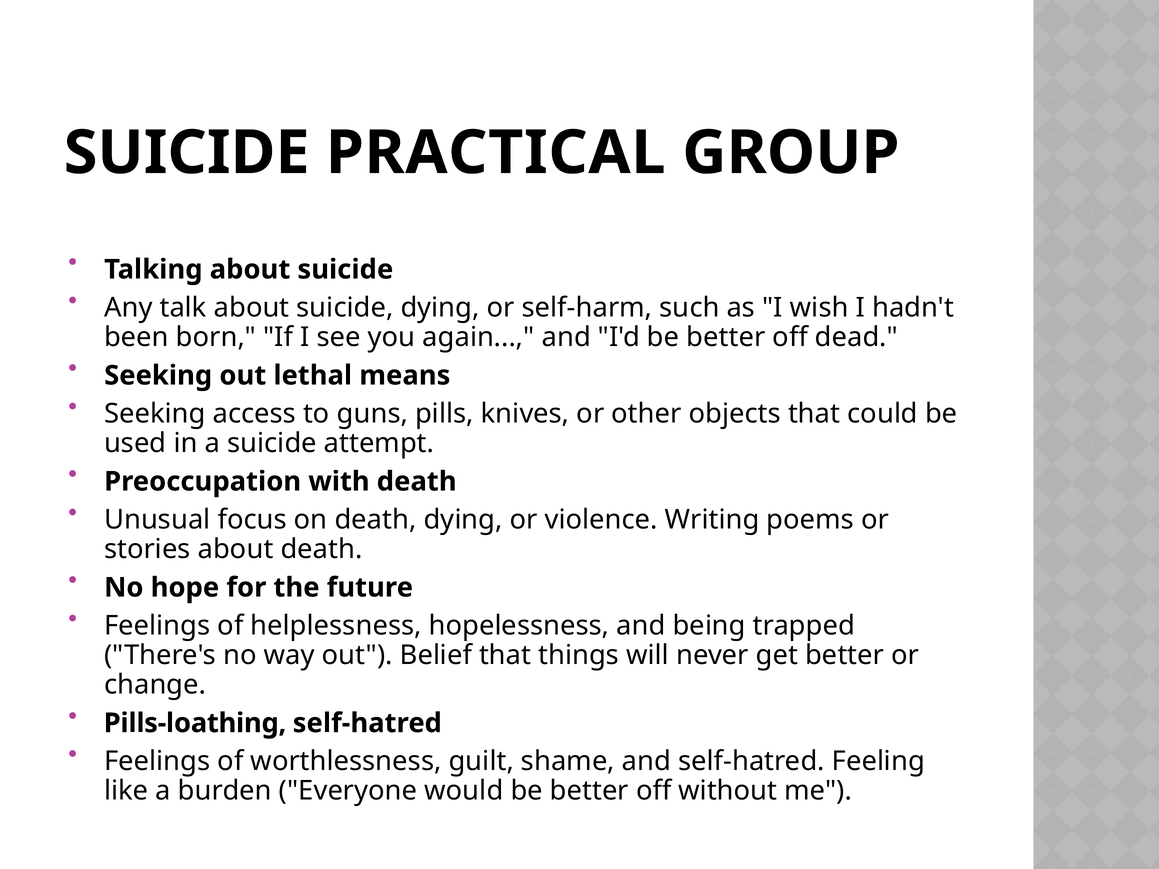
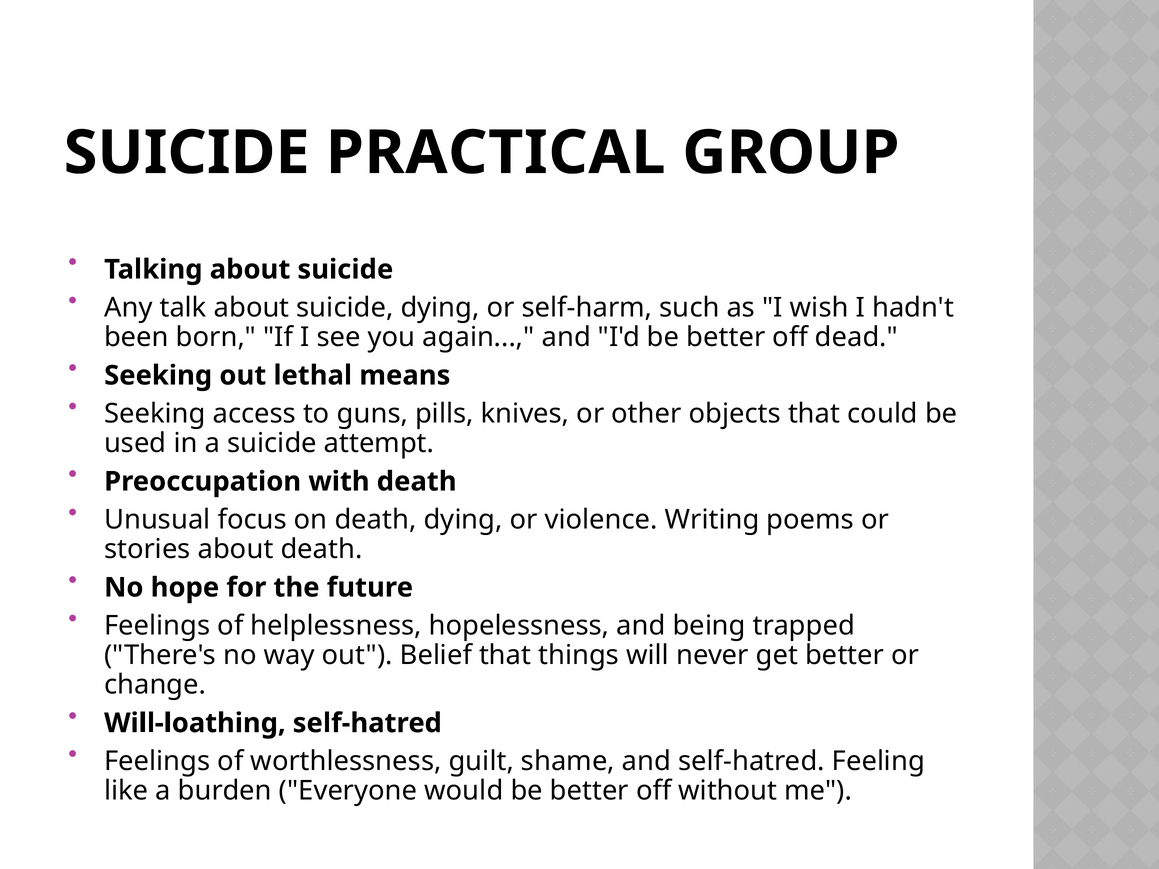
Pills-loathing: Pills-loathing -> Will-loathing (195, 723)
